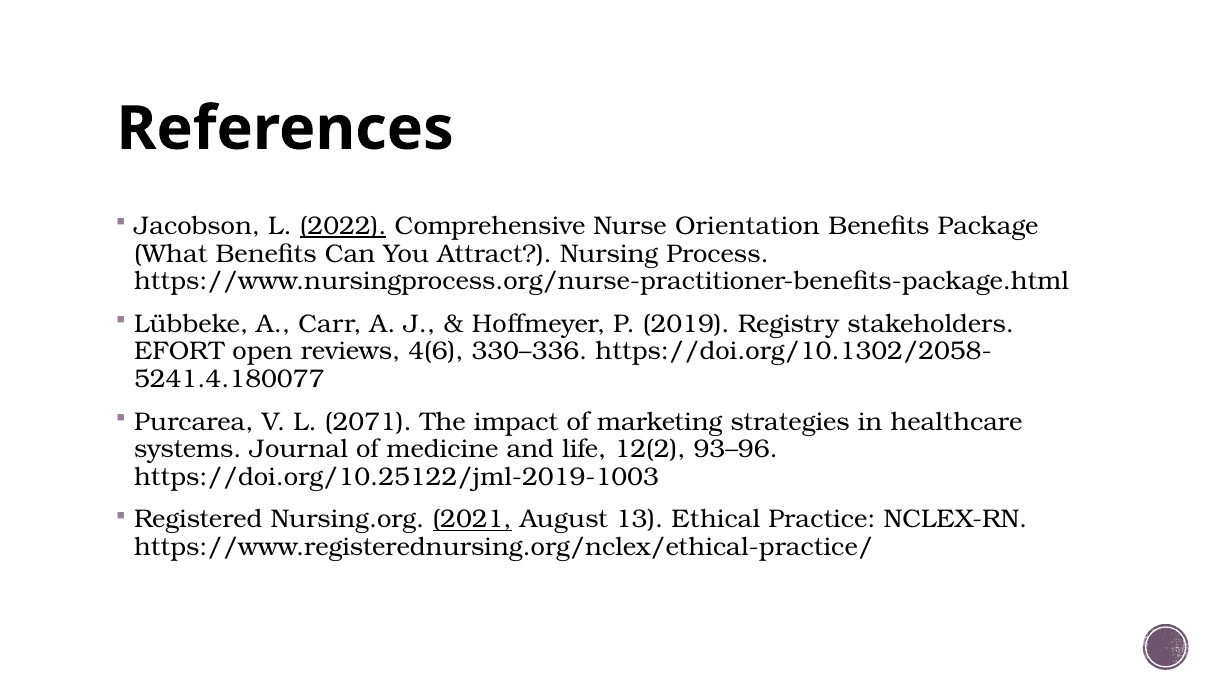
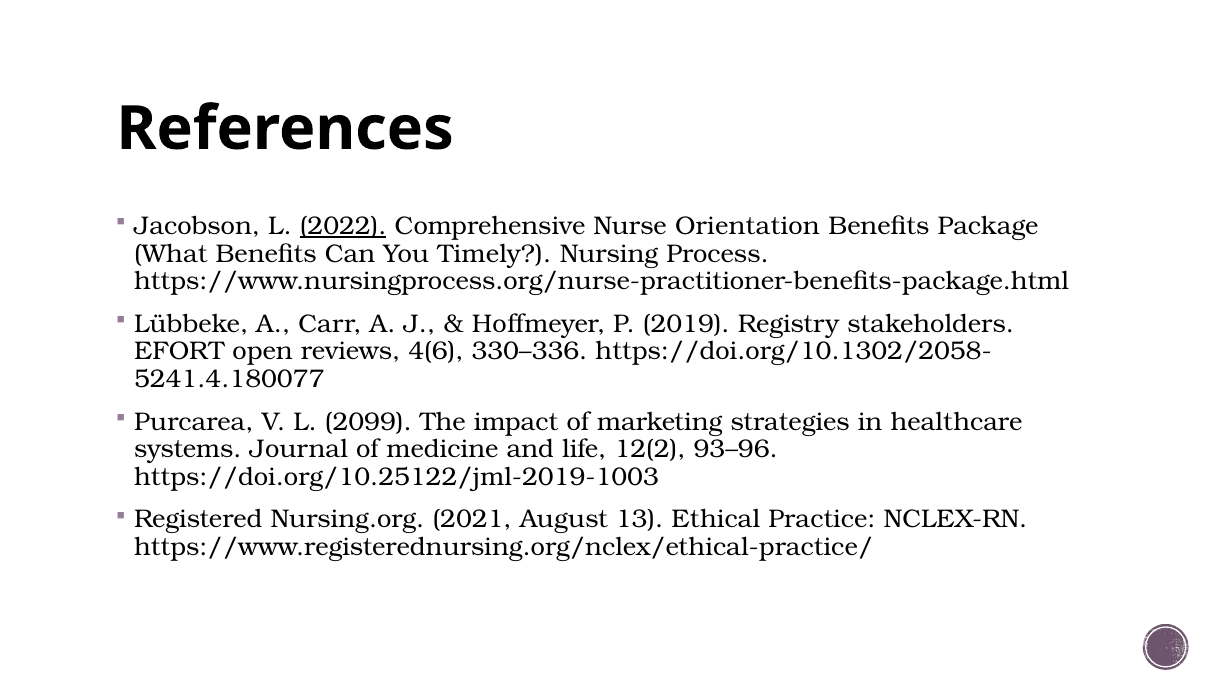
Attract: Attract -> Timely (494, 254)
2071: 2071 -> 2099 (368, 422)
2021 underline: present -> none (472, 520)
